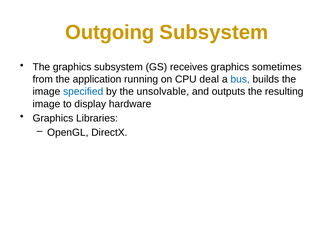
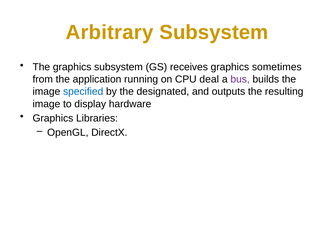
Outgoing: Outgoing -> Arbitrary (109, 32)
bus colour: blue -> purple (240, 79)
unsolvable: unsolvable -> designated (163, 91)
